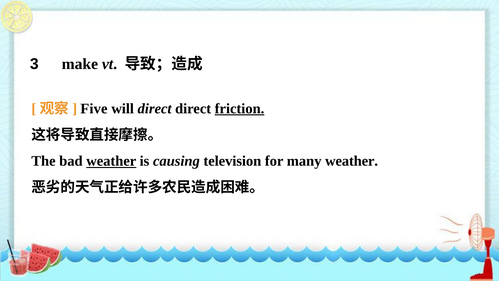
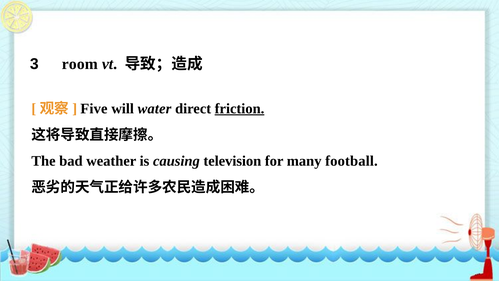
make: make -> room (80, 64)
will direct: direct -> water (154, 109)
weather underline: present -> none (111, 161)
many weather: weather -> football (351, 161)
